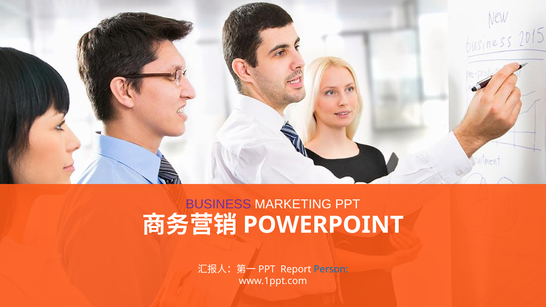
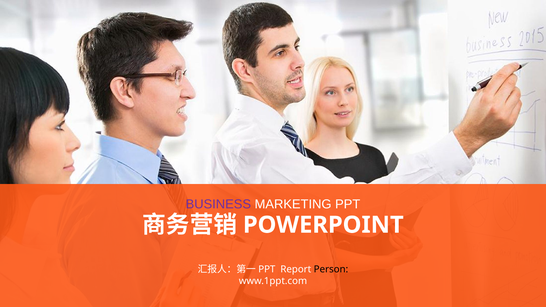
Person colour: blue -> black (331, 269)
